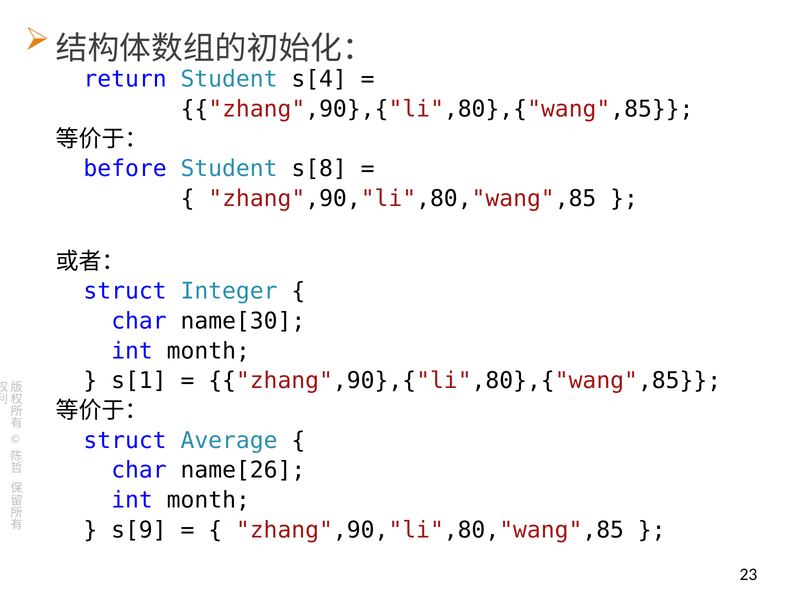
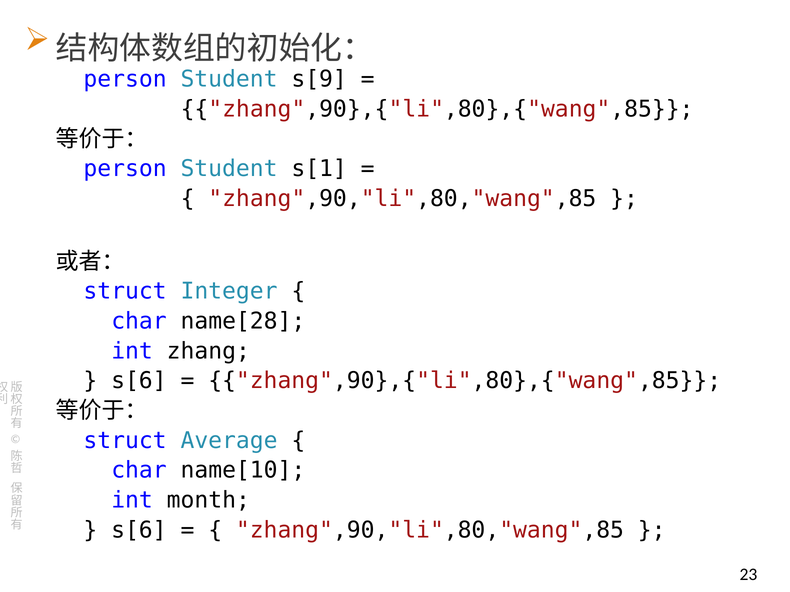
return: return -> person (125, 79)
s[4: s[4 -> s[9 (319, 79)
before: before -> person (125, 169)
s[8: s[8 -> s[1 (319, 169)
name[30: name[30 -> name[28 (243, 321)
month: month -> zhang (208, 351)
s[1: s[1 -> s[6 (139, 381)
name[26: name[26 -> name[10 (243, 471)
s[9: s[9 -> s[6 (139, 530)
